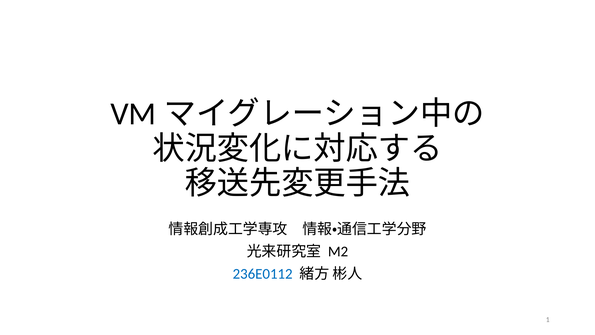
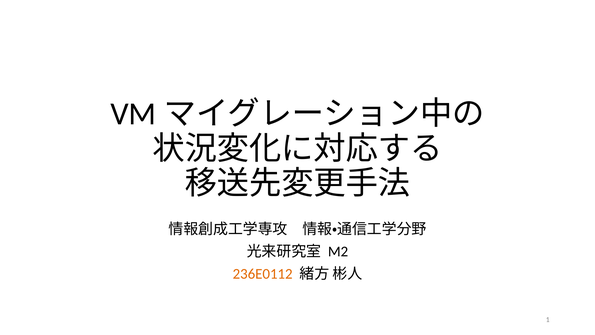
236E0112 colour: blue -> orange (263, 274)
